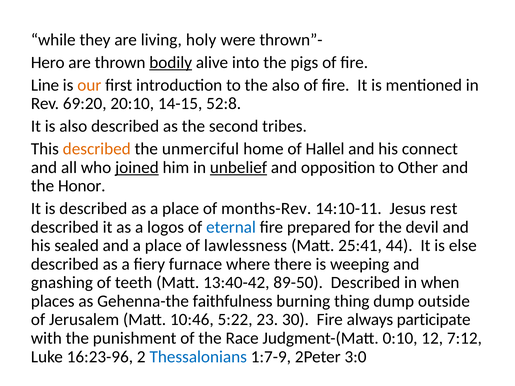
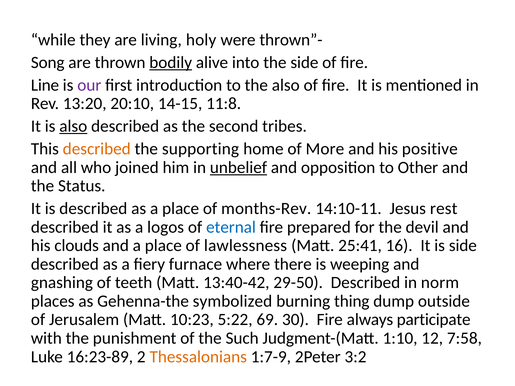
Hero: Hero -> Song (48, 62)
the pigs: pigs -> side (304, 62)
our colour: orange -> purple (89, 85)
69:20: 69:20 -> 13:20 (85, 104)
52:8: 52:8 -> 11:8 (224, 104)
also underline: none -> present (73, 126)
unmerciful: unmerciful -> supporting (201, 149)
Hallel: Hallel -> More (325, 149)
connect: connect -> positive (430, 149)
joined underline: present -> none (137, 167)
Honor: Honor -> Status (82, 186)
sealed: sealed -> clouds (77, 246)
44: 44 -> 16 (399, 246)
is else: else -> side (463, 246)
89-50: 89-50 -> 29-50 (298, 283)
when: when -> norm (440, 283)
faithfulness: faithfulness -> symbolized (232, 301)
10:46: 10:46 -> 10:23 (192, 320)
23: 23 -> 69 (267, 320)
Race: Race -> Such (242, 338)
0:10: 0:10 -> 1:10 (400, 338)
7:12: 7:12 -> 7:58 (464, 338)
16:23-96: 16:23-96 -> 16:23-89 (100, 357)
Thessalonians colour: blue -> orange (198, 357)
3:0: 3:0 -> 3:2 (356, 357)
